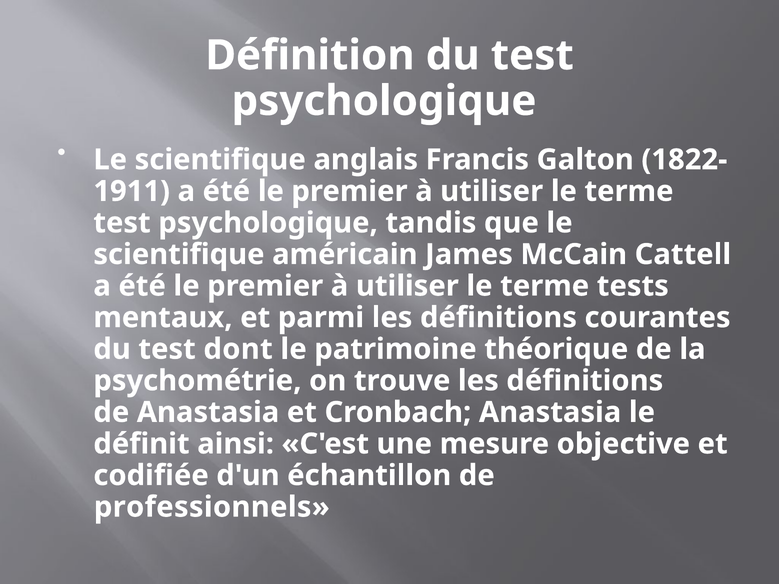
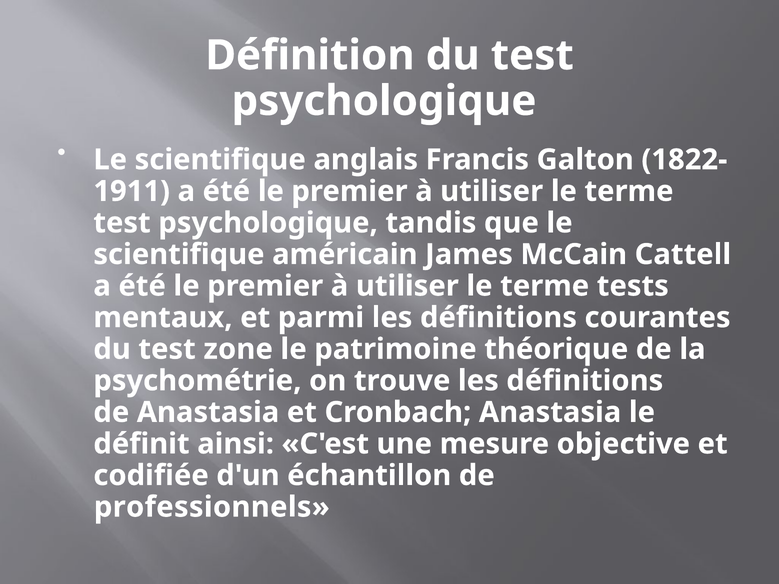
dont: dont -> zone (238, 349)
